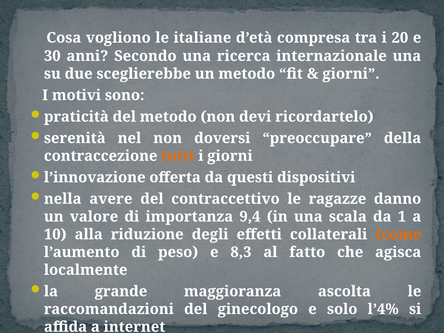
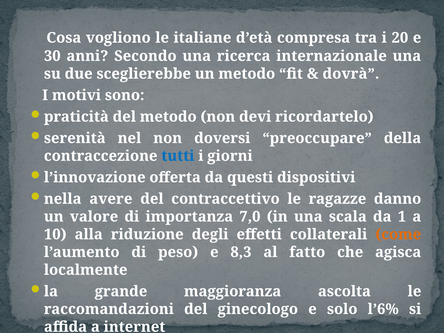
giorni: giorni -> dovrà (351, 74)
tutti colour: orange -> blue (178, 156)
9,4: 9,4 -> 7,0 (250, 217)
l’4%: l’4% -> l’6% (383, 309)
